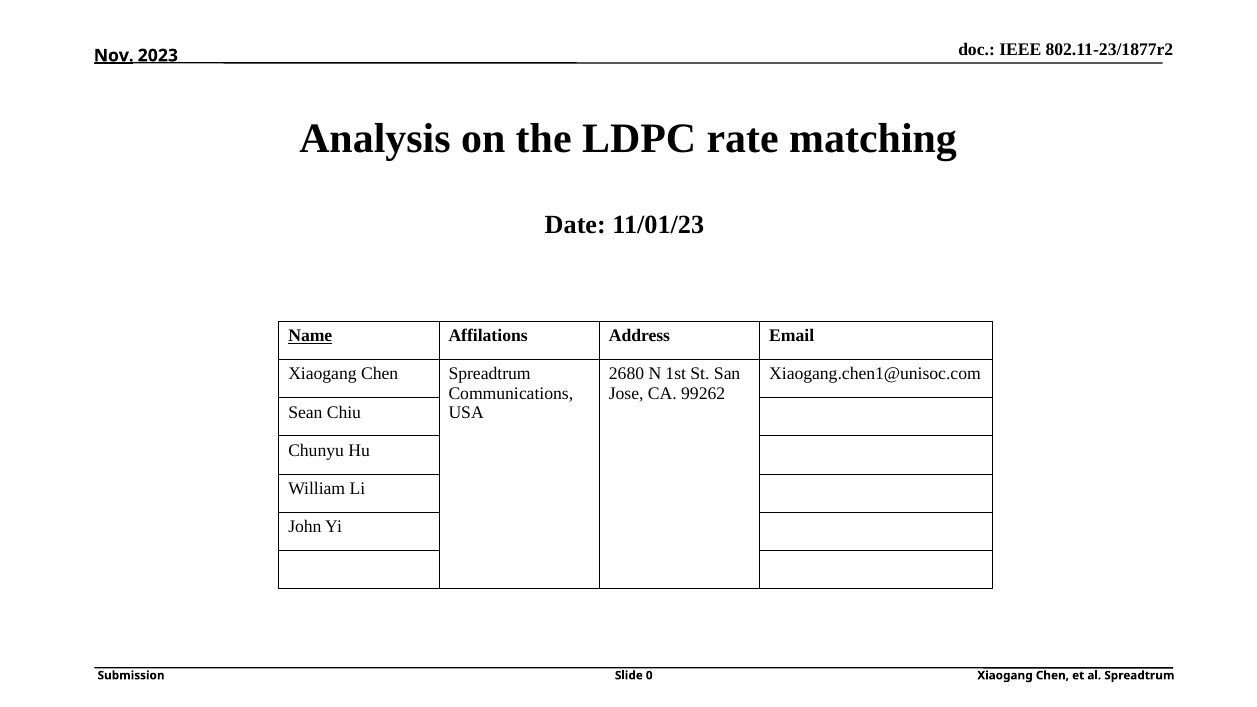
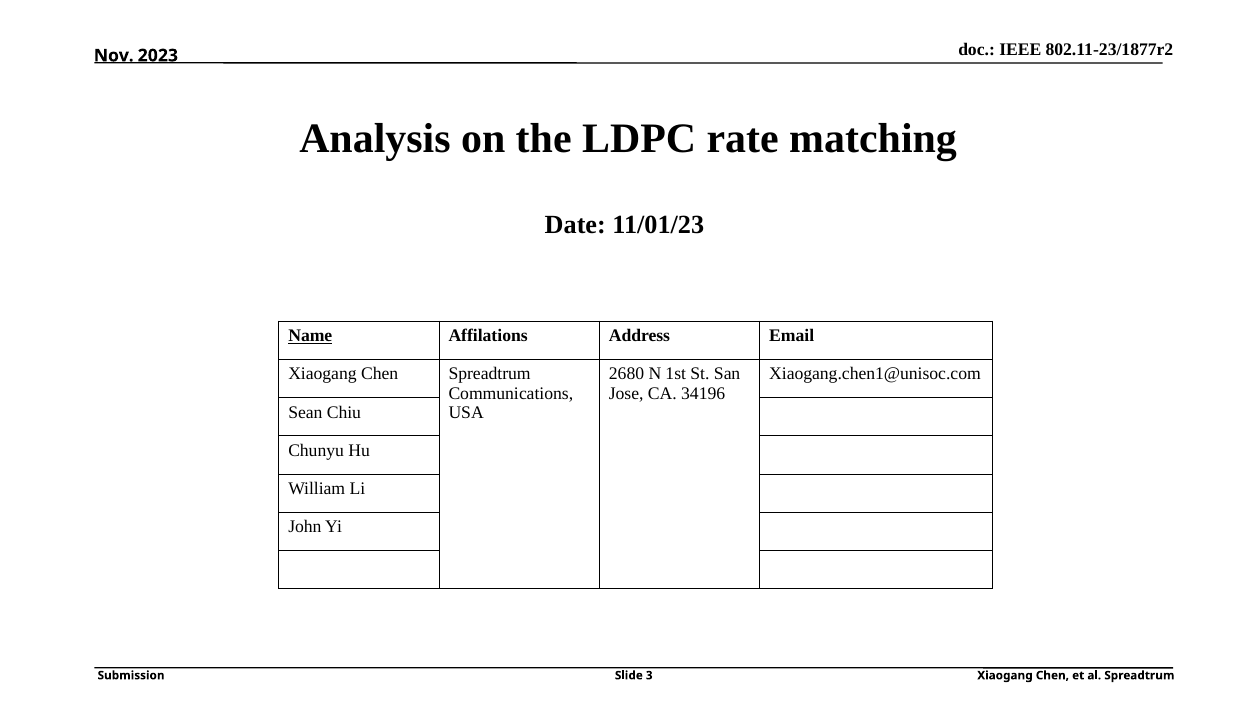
Nov underline: present -> none (114, 56)
99262: 99262 -> 34196 (703, 393)
0: 0 -> 3 (649, 676)
